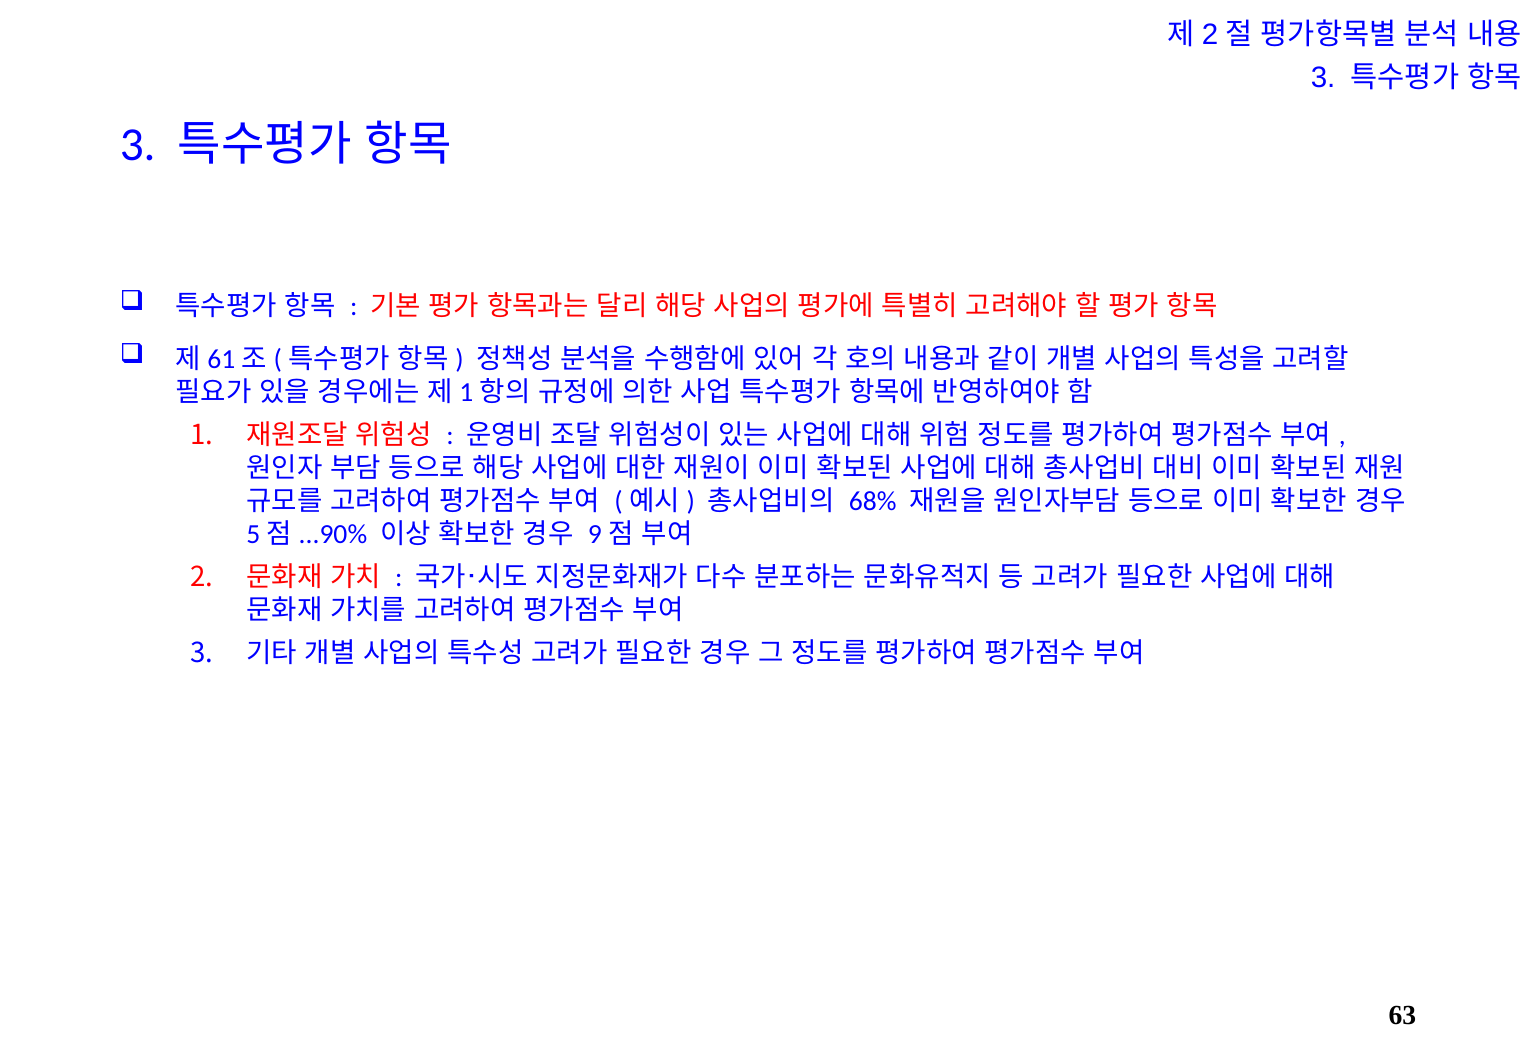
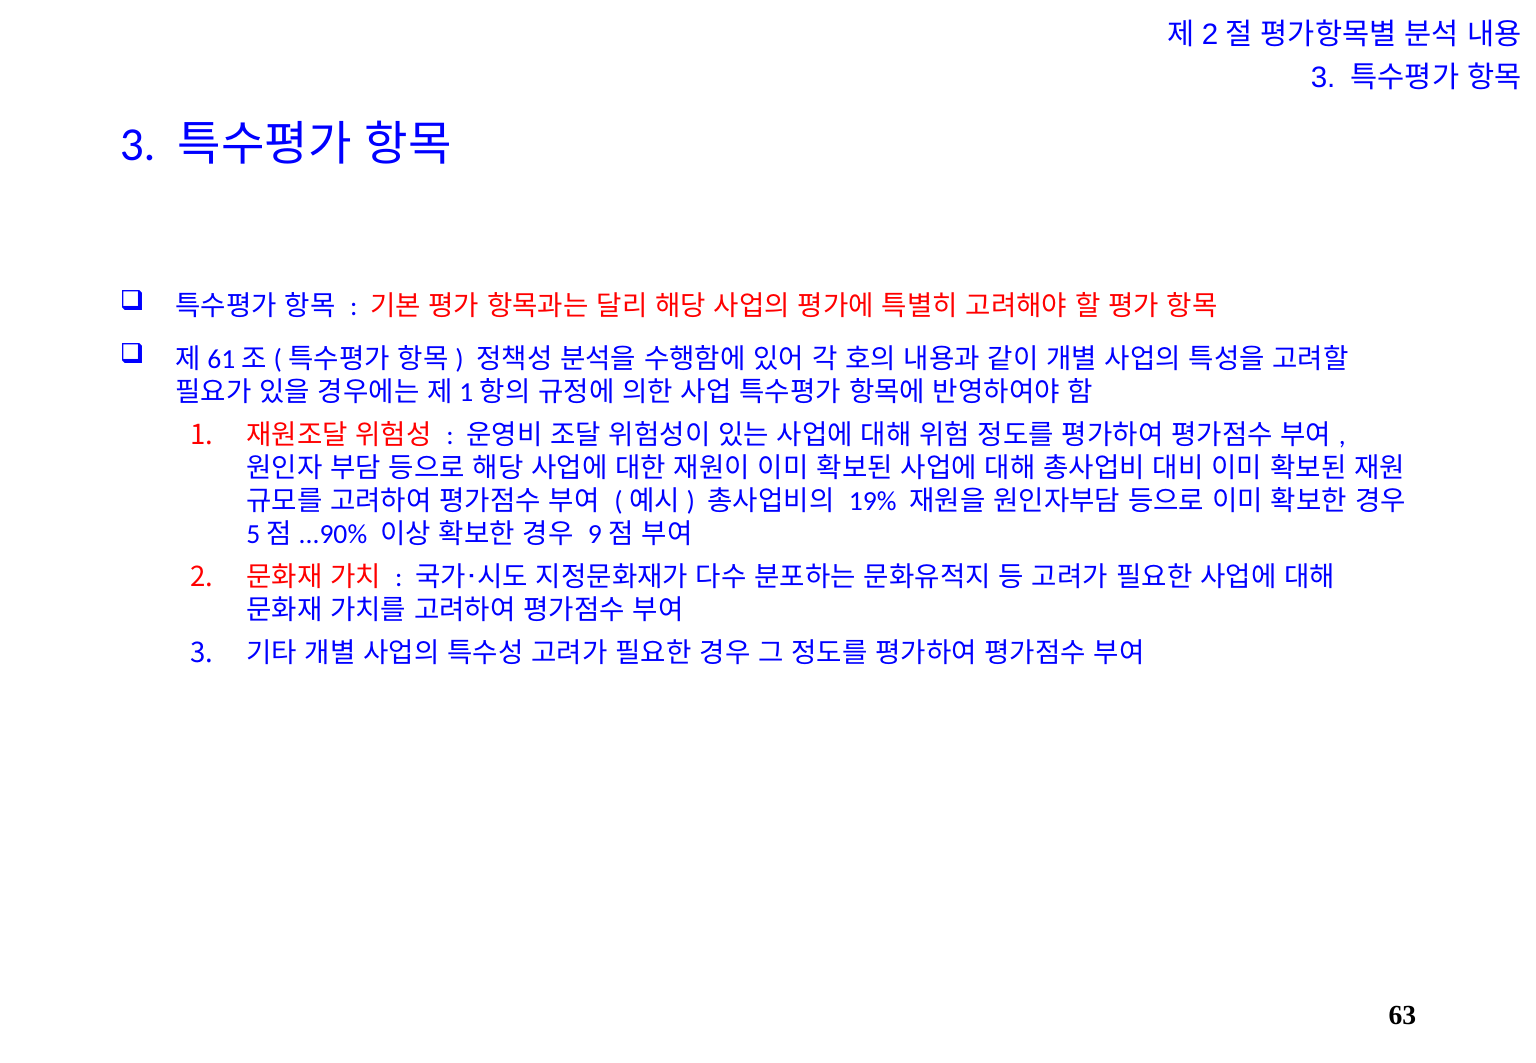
68%: 68% -> 19% (873, 502)
